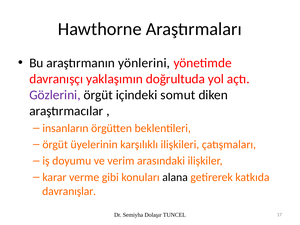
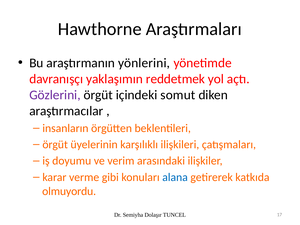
doğrultuda: doğrultuda -> reddetmek (175, 79)
alana colour: black -> blue (175, 177)
davranışlar: davranışlar -> olmuyordu (69, 191)
